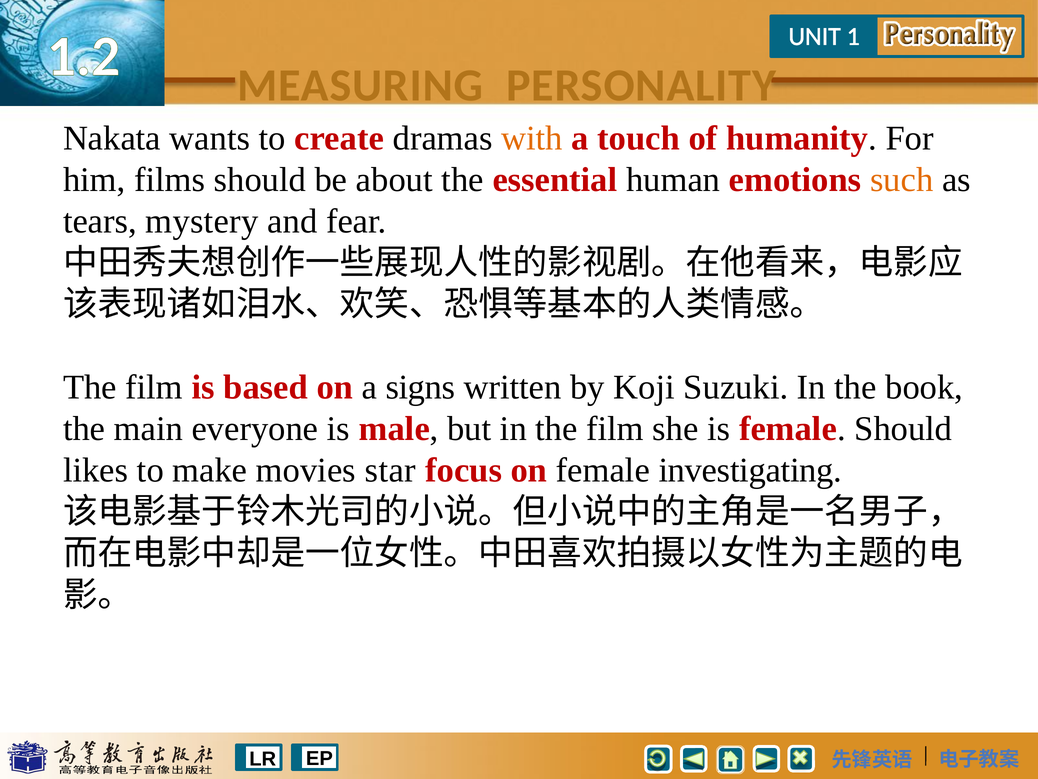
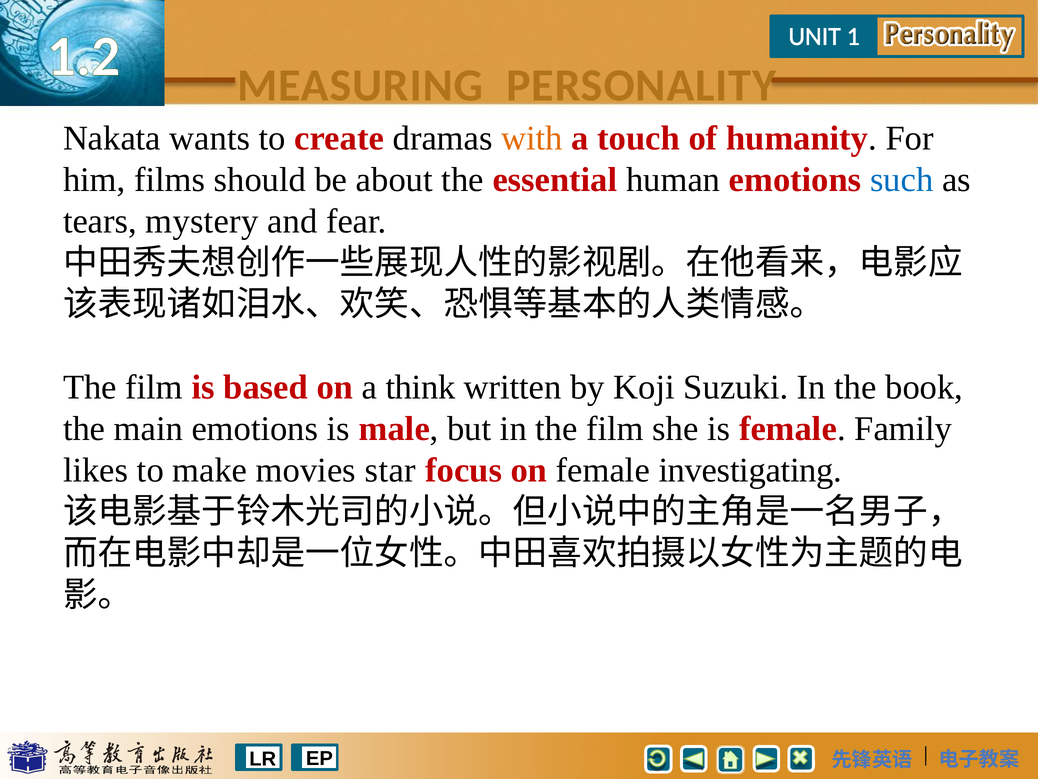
such colour: orange -> blue (902, 180)
signs: signs -> think (420, 387)
main everyone: everyone -> emotions (255, 429)
female Should: Should -> Family (903, 429)
